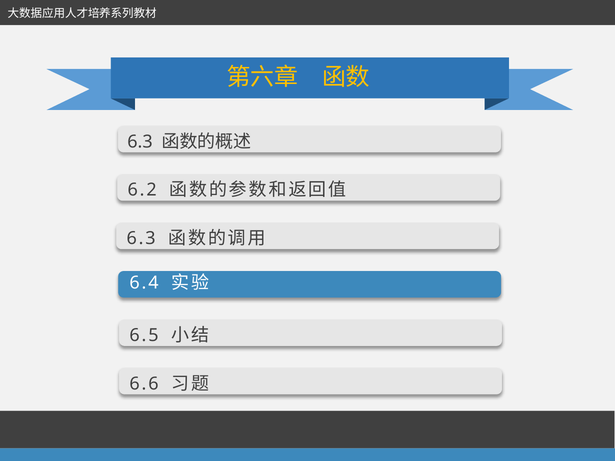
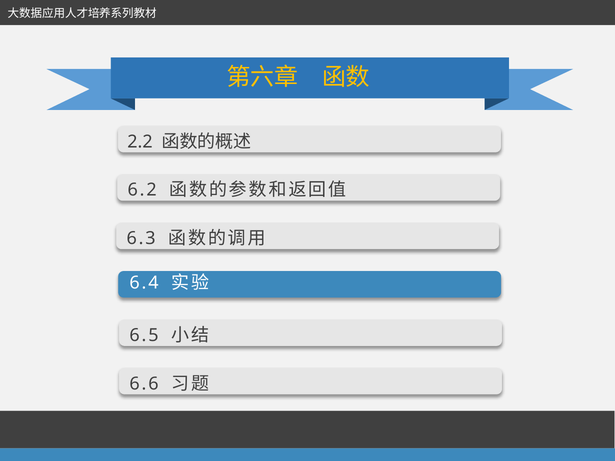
6.3: 6.3 -> 2.2 (140, 142)
